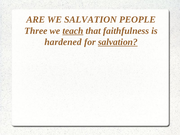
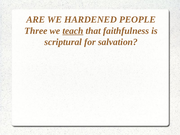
WE SALVATION: SALVATION -> HARDENED (91, 19)
hardened: hardened -> scriptural (63, 42)
salvation underline: present -> none (118, 42)
